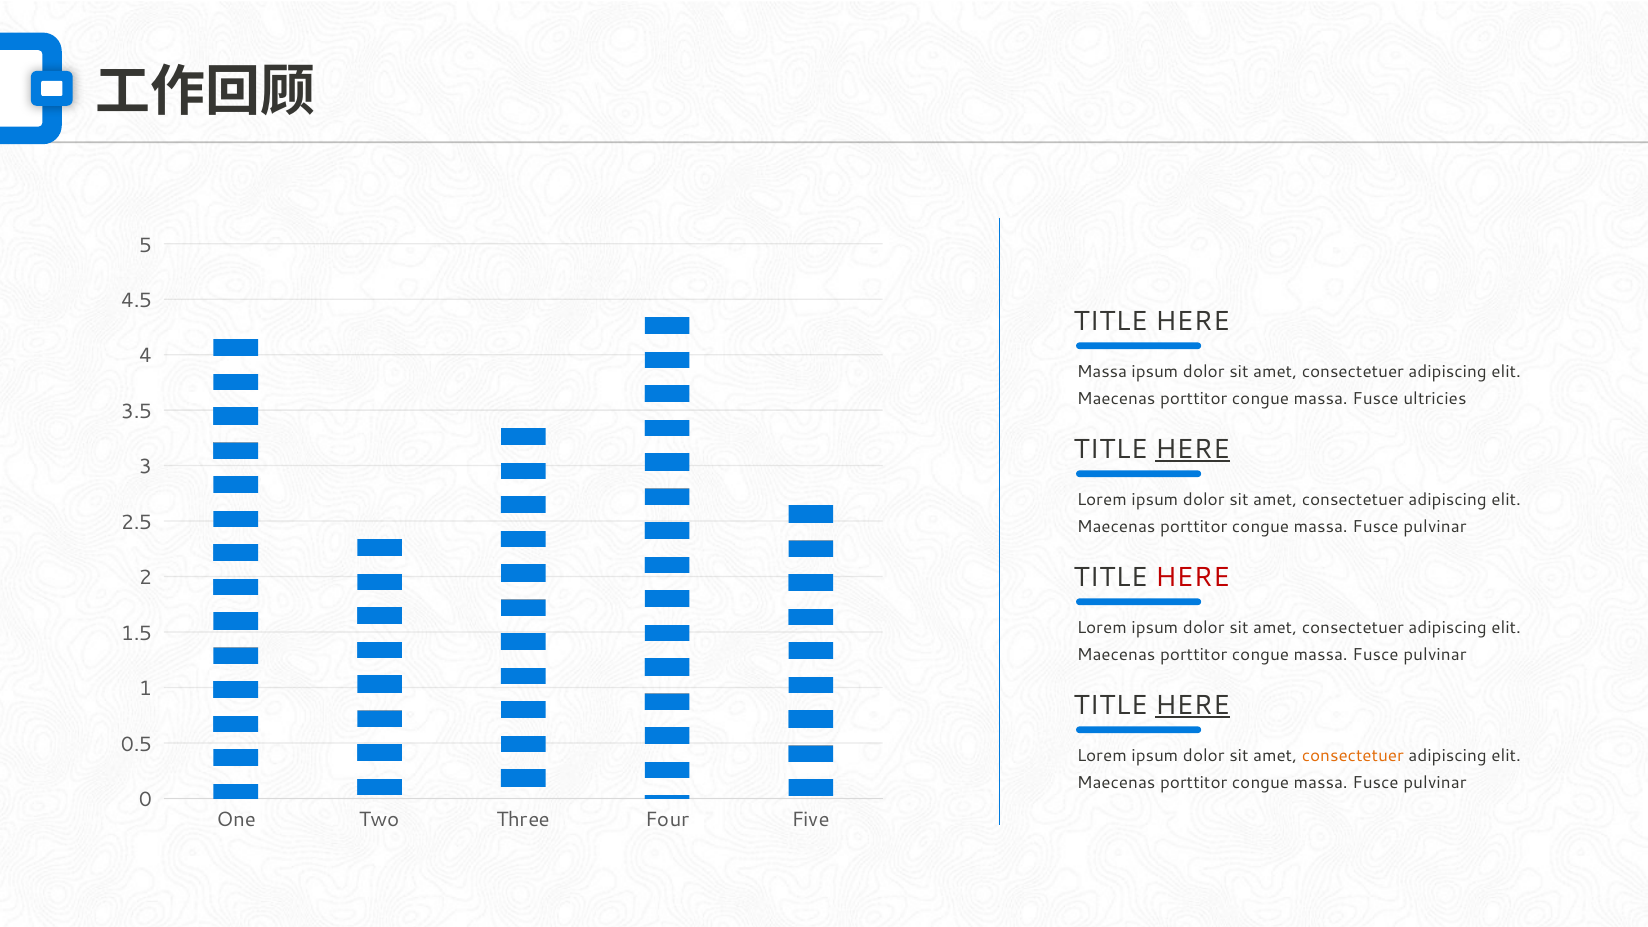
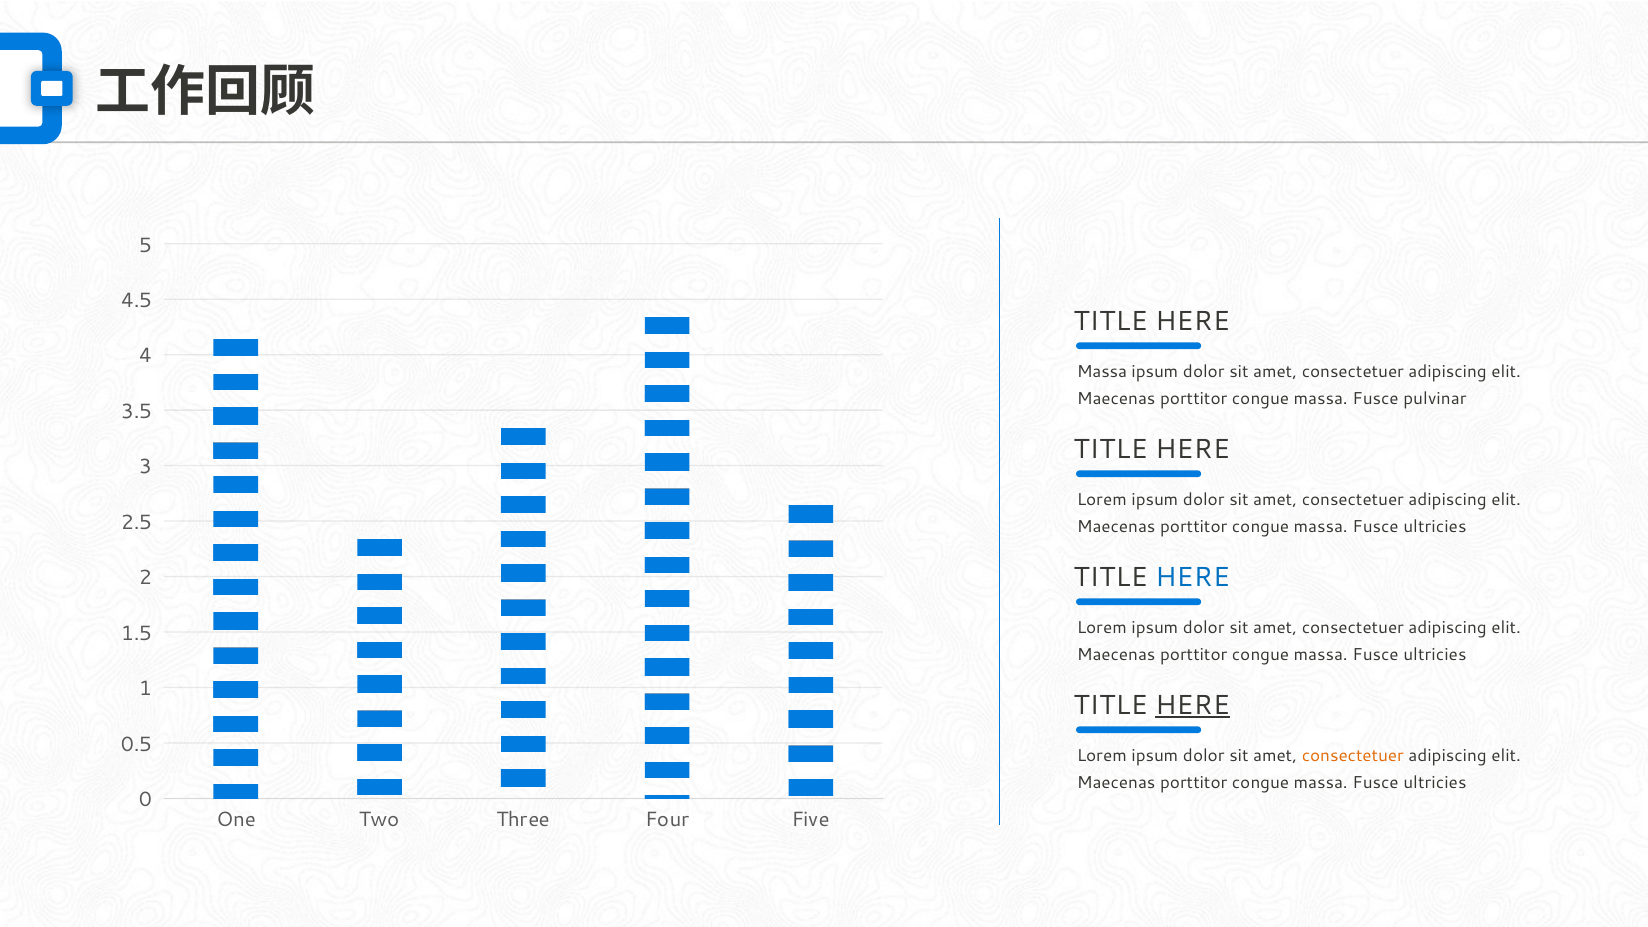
ultricies: ultricies -> pulvinar (1435, 399)
HERE underline: present -> none (1193, 449)
pulvinar: pulvinar -> ultricies (1435, 527)
HERE colour: red -> blue (1193, 577)
pulvinar: pulvinar -> ultricies (1435, 655)
pulvinar: pulvinar -> ultricies (1435, 783)
